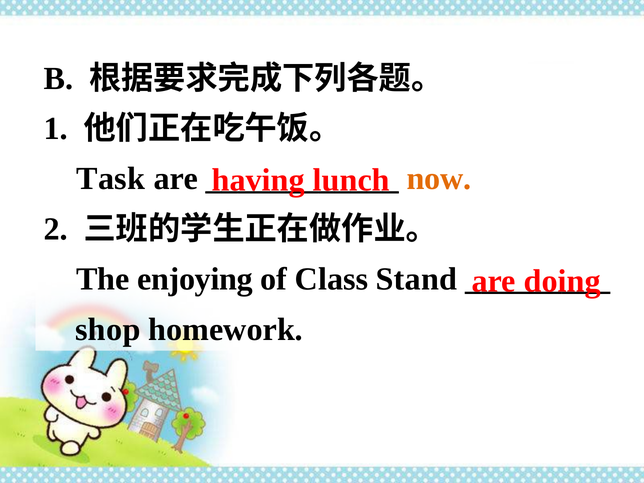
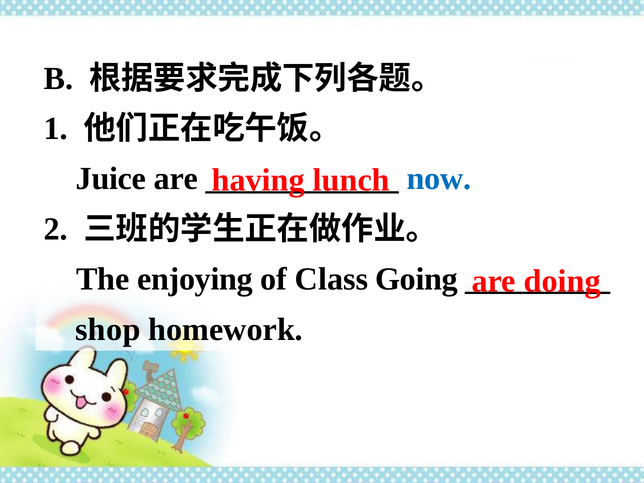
Task: Task -> Juice (111, 179)
now colour: orange -> blue (439, 179)
Stand: Stand -> Going (417, 279)
